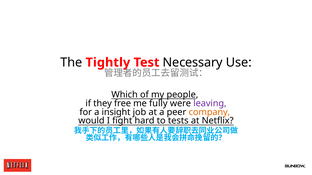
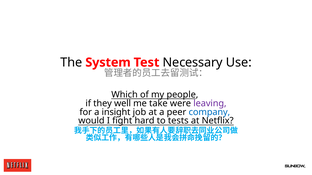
Tightly: Tightly -> System (108, 63)
free: free -> well (123, 104)
fully: fully -> take (158, 104)
company colour: orange -> blue (209, 112)
